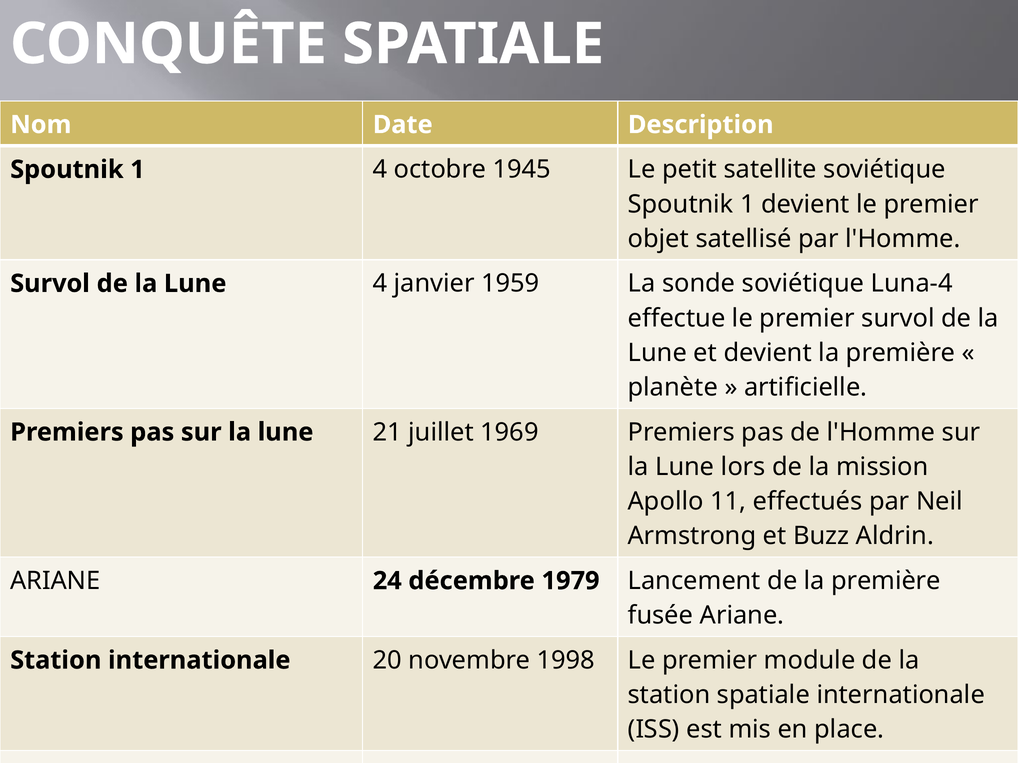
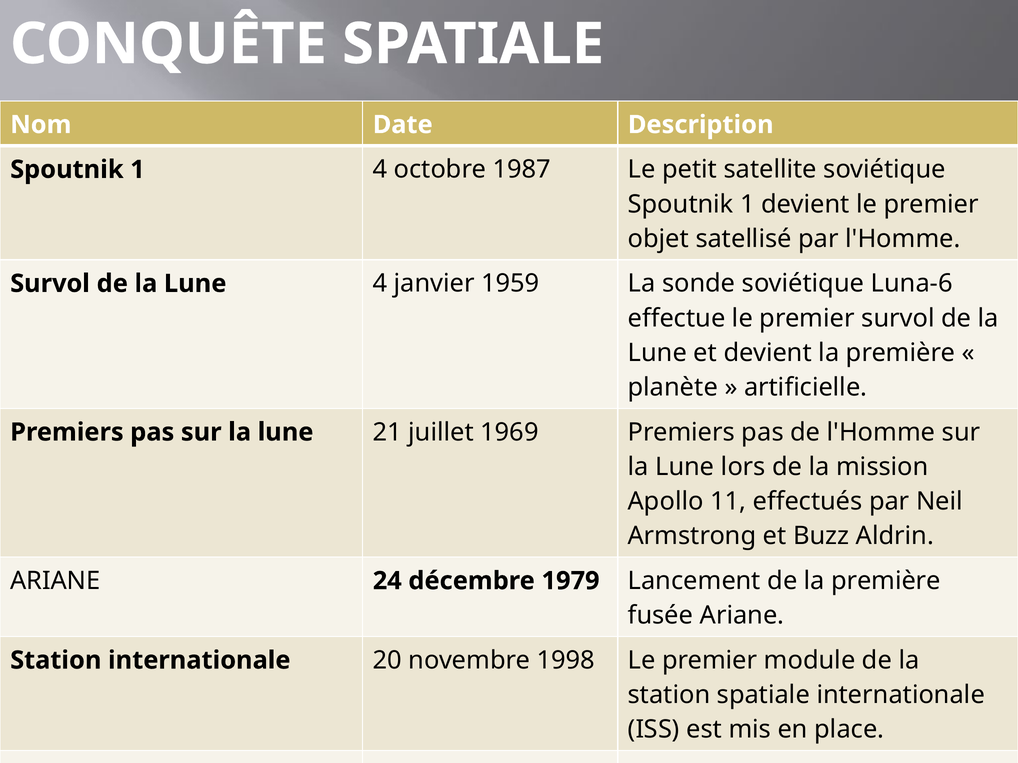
1945: 1945 -> 1987 (522, 170)
Luna-4: Luna-4 -> Luna-6 (912, 284)
